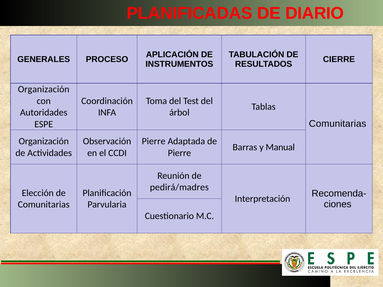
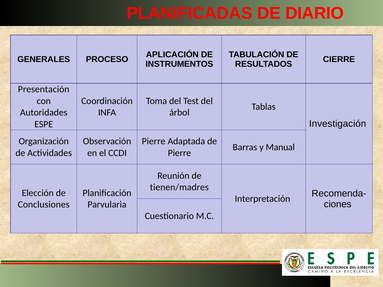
Organización: Organización -> Presentación (44, 89)
Comunitarias: Comunitarias -> Investigación (338, 124)
pedirá/madres: pedirá/madres -> tienen/madres (179, 187)
Comunitarias: Comunitarias -> Conclusiones (44, 205)
